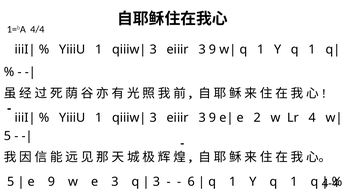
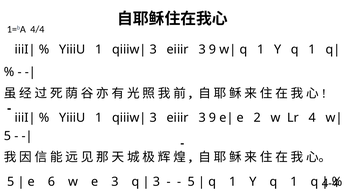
e 9: 9 -> 6 (52, 182)
6: 6 -> 5 (191, 182)
